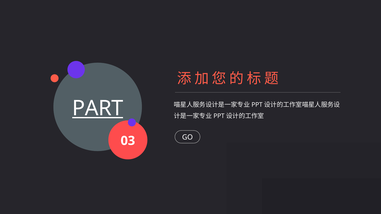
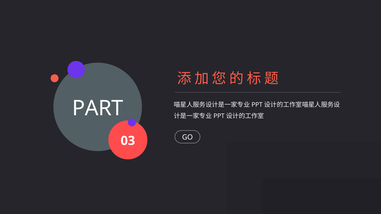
PART underline: present -> none (98, 109)
